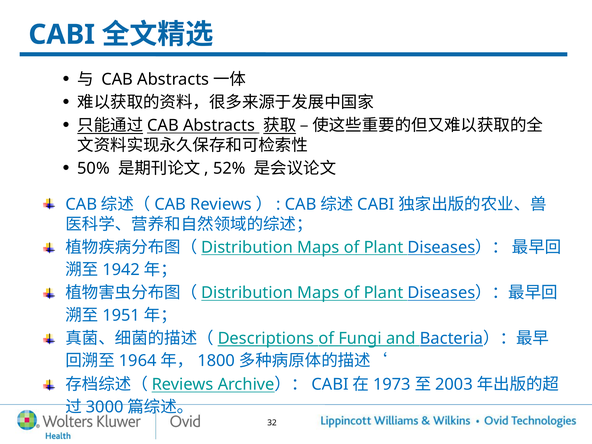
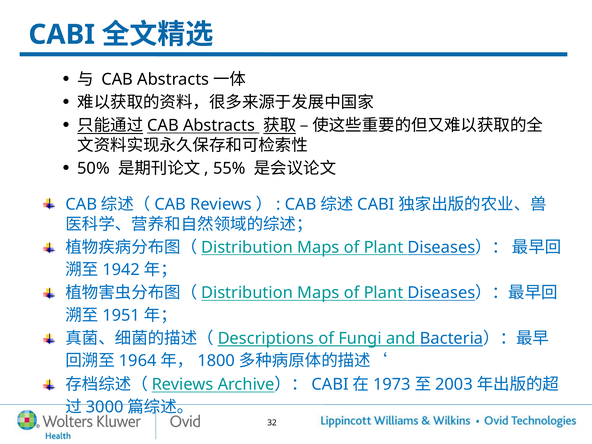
52%: 52% -> 55% (229, 168)
